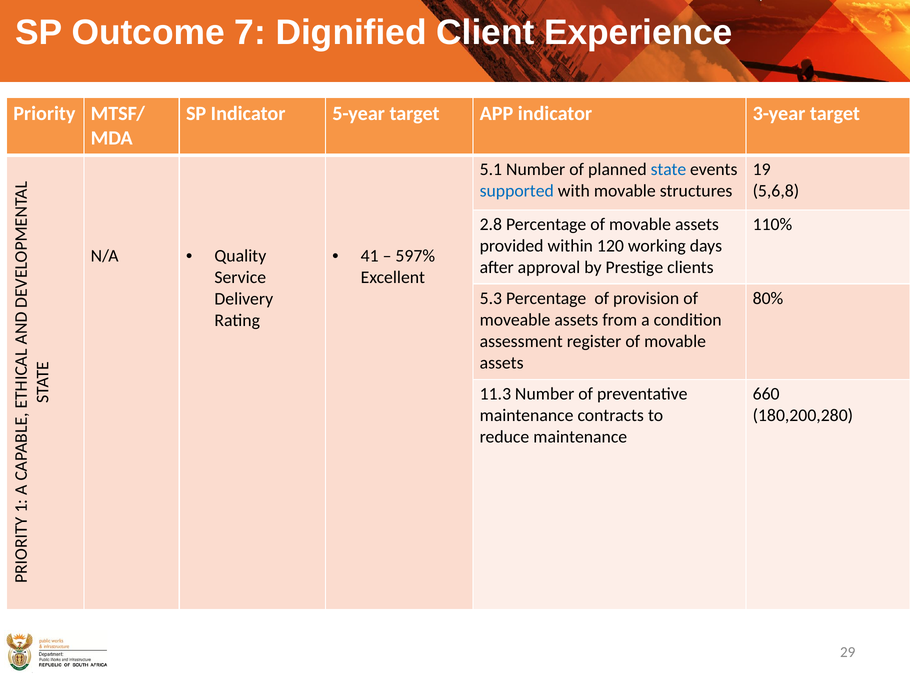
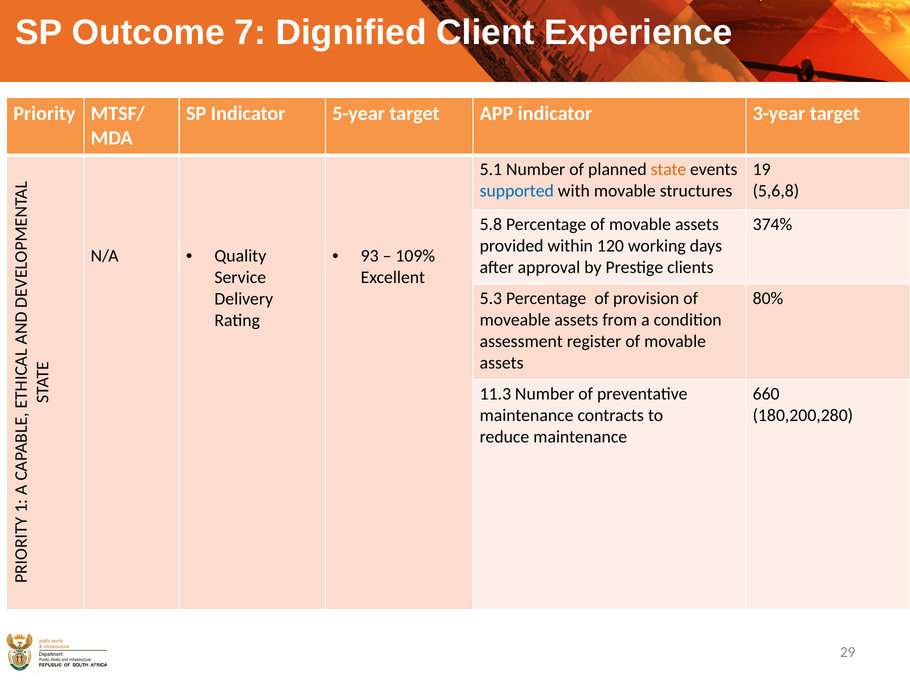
state colour: blue -> orange (668, 169)
2.8: 2.8 -> 5.8 (491, 224)
110%: 110% -> 374% (772, 224)
41: 41 -> 93 (370, 256)
597%: 597% -> 109% (415, 256)
